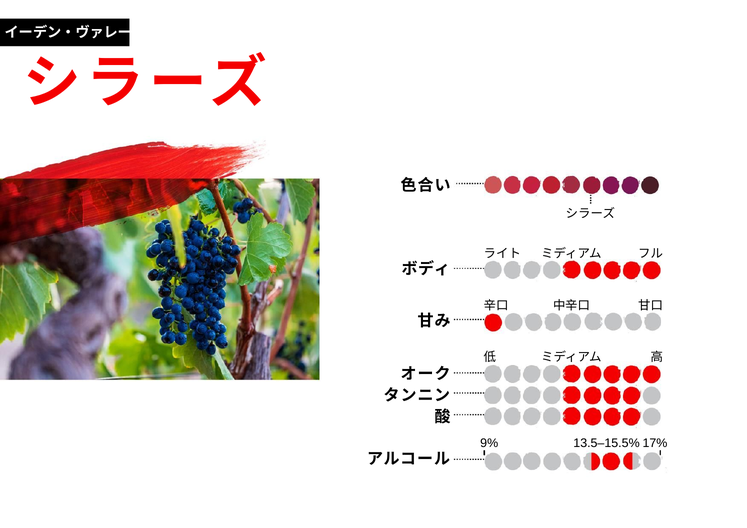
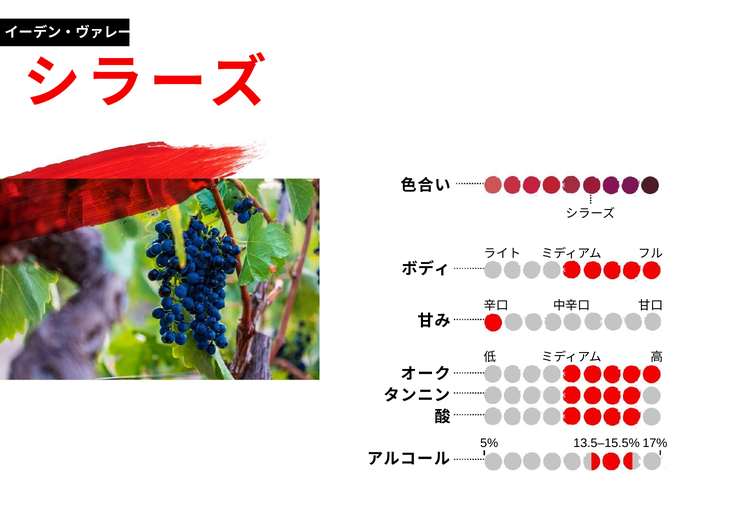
9%: 9% -> 5% (489, 443)
